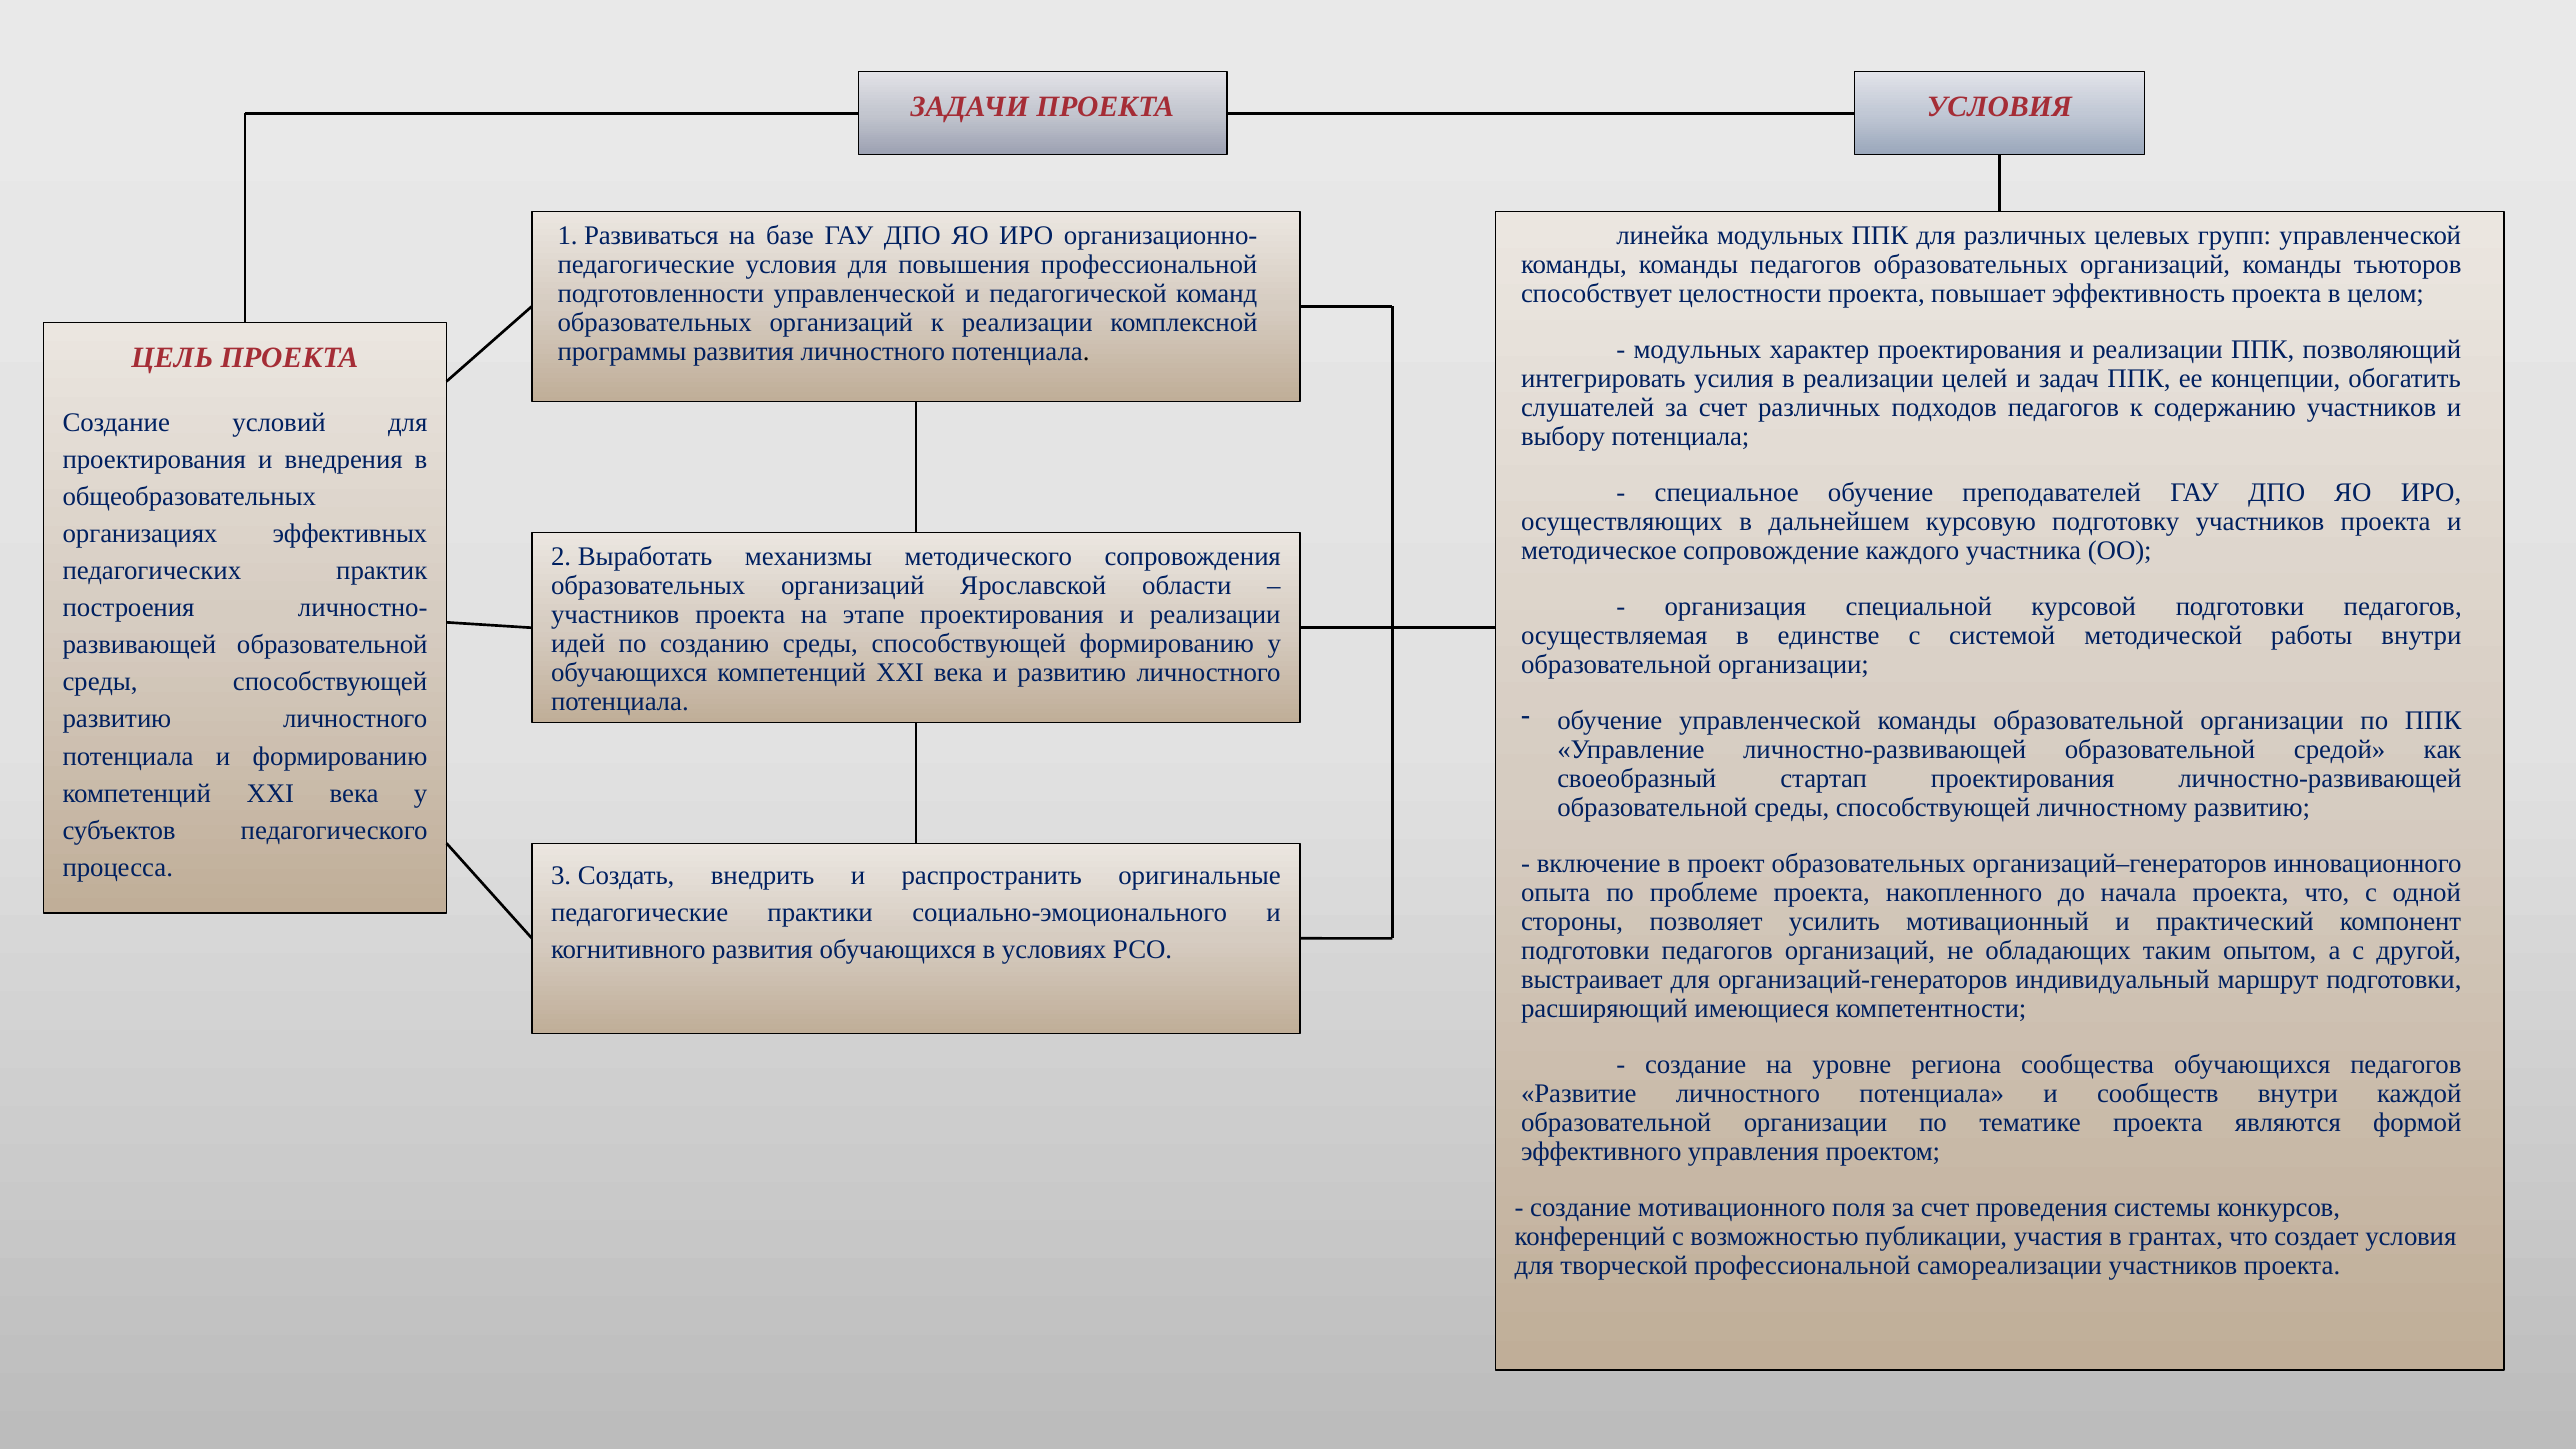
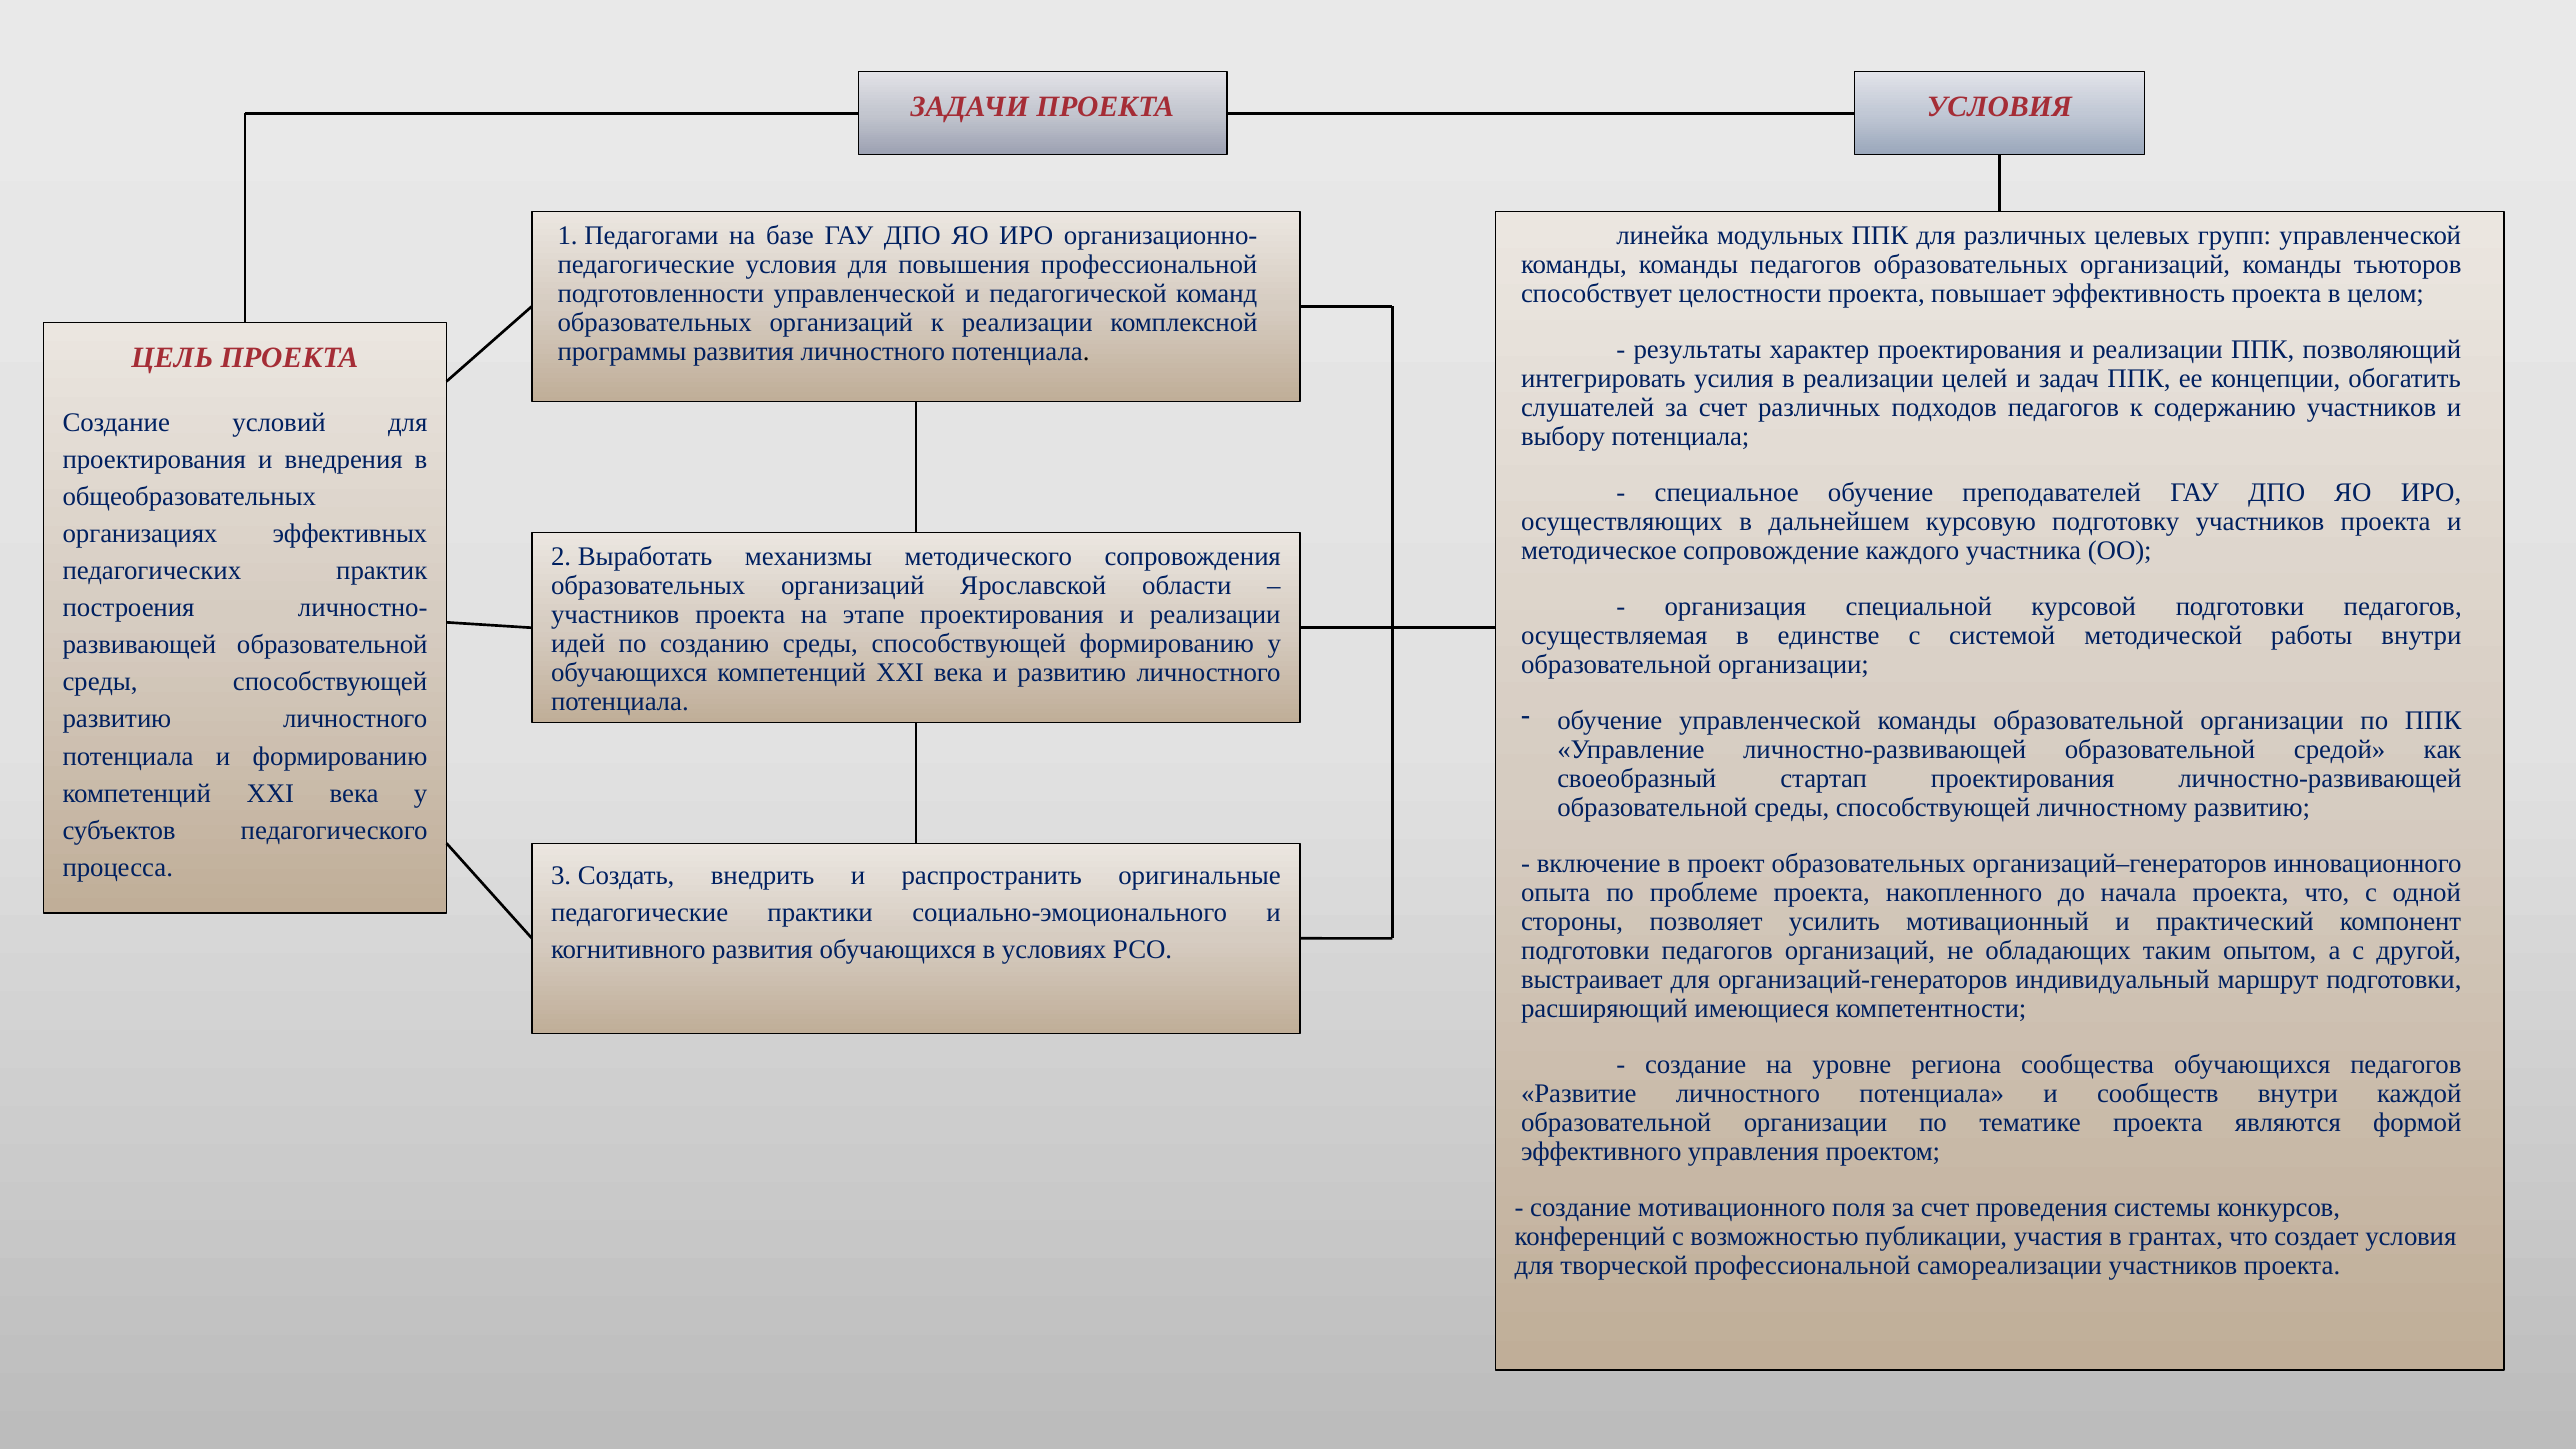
Развиваться: Развиваться -> Педагогами (651, 235)
модульных: модульных -> результаты (1697, 349)
